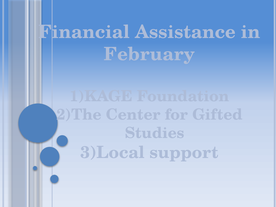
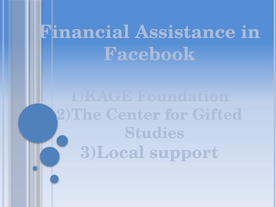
February: February -> Facebook (150, 54)
